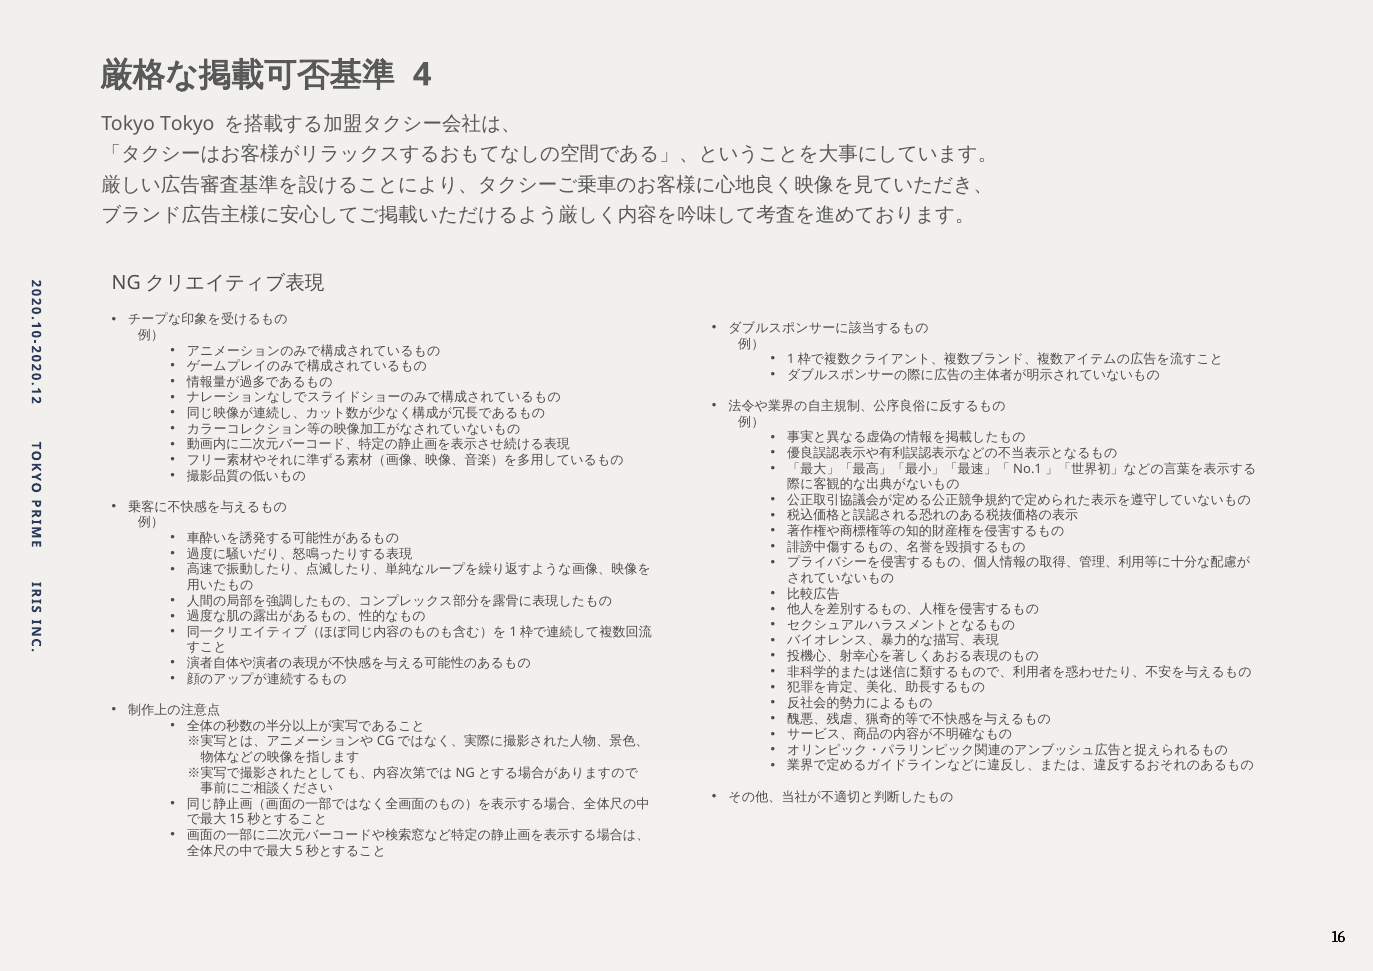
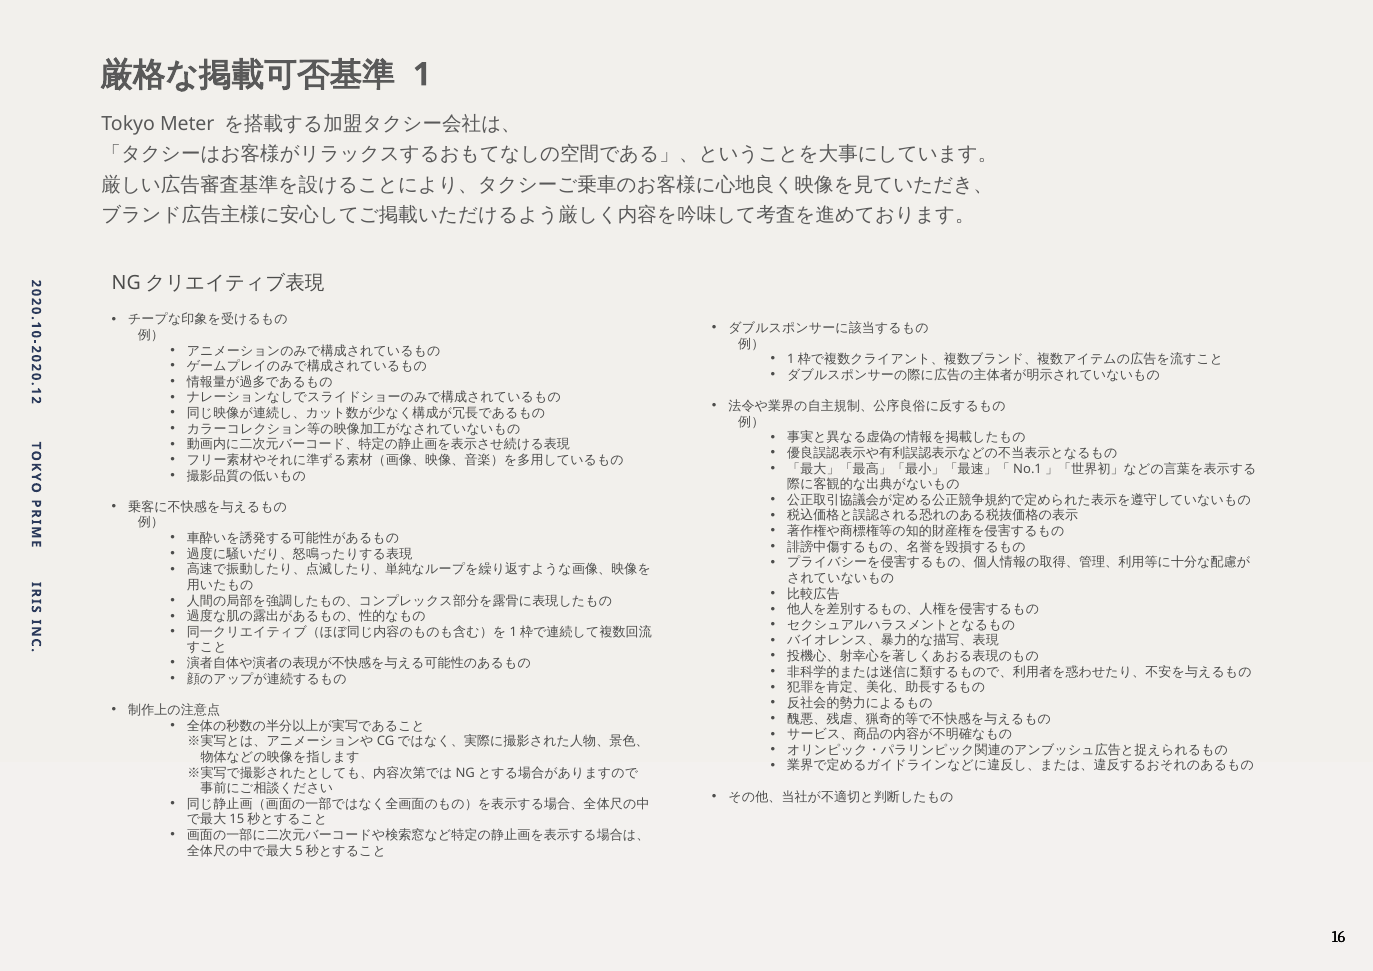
4: 4 -> 1 (422, 75)
Tokyo Tokyo: Tokyo -> Meter (187, 124)
